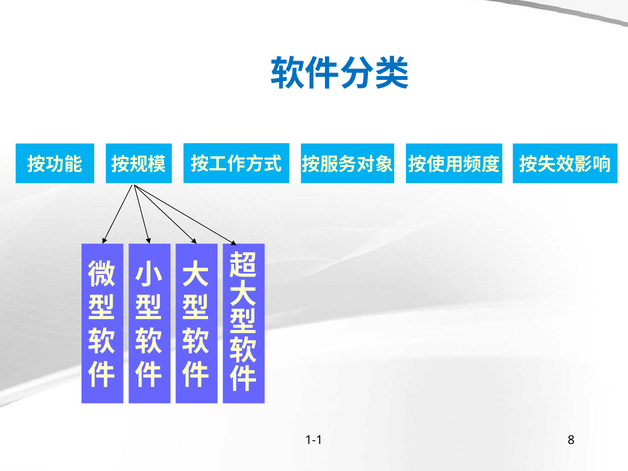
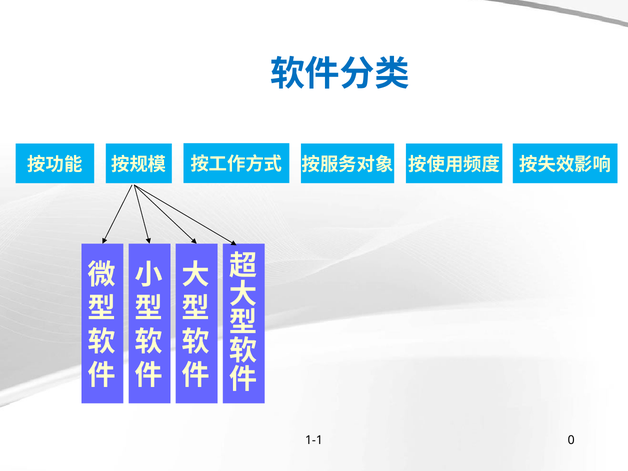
8: 8 -> 0 (571, 440)
